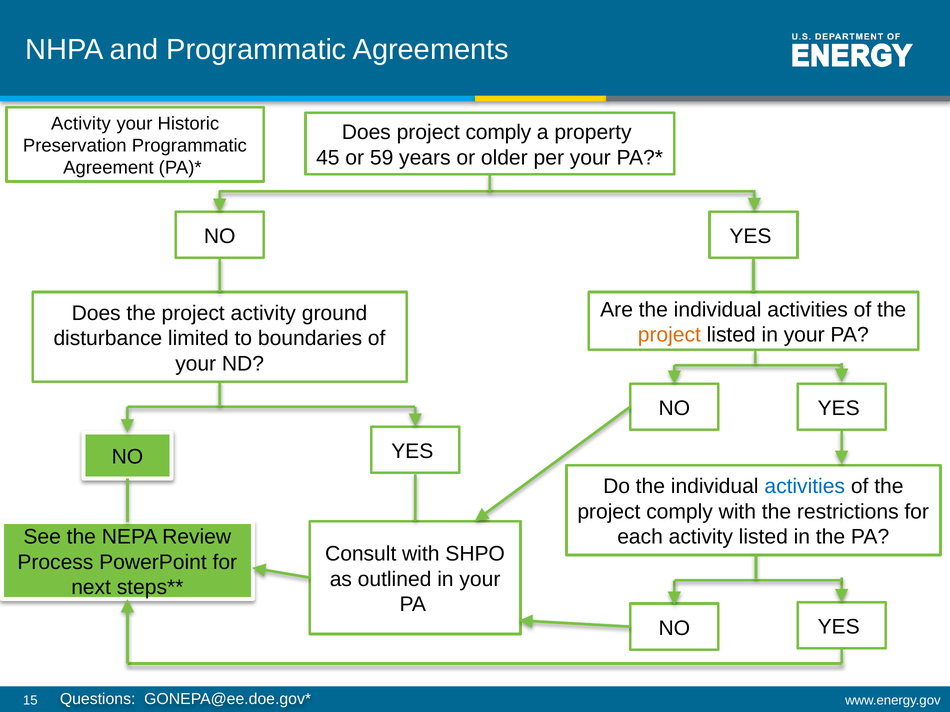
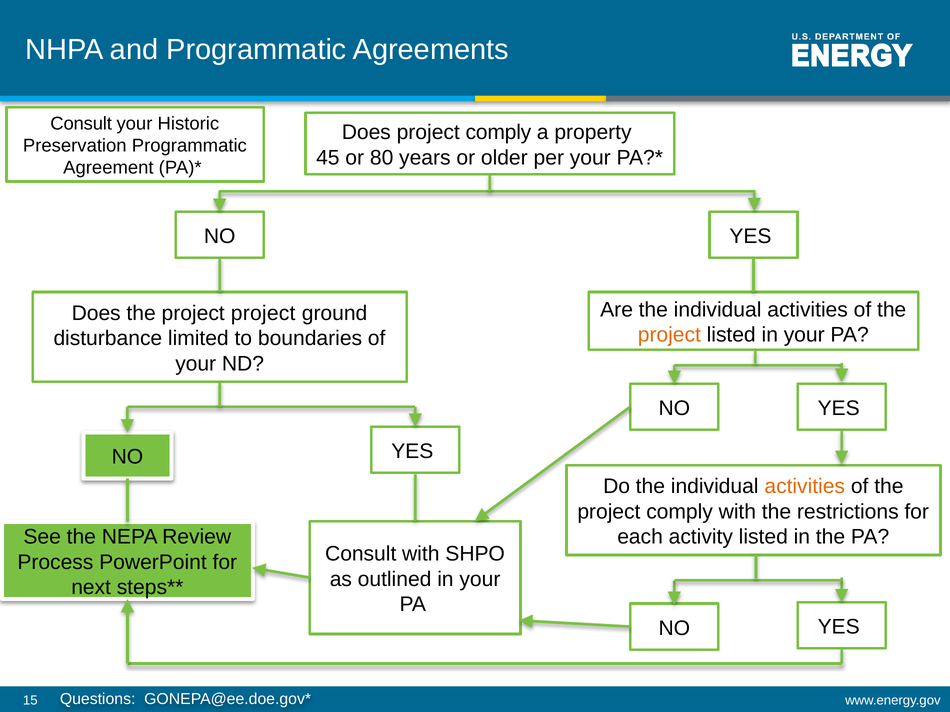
Activity: Activity -> Consult (81, 124)
59: 59 -> 80 (382, 158)
project activity: activity -> project (263, 313)
activities colour: blue -> orange (805, 487)
